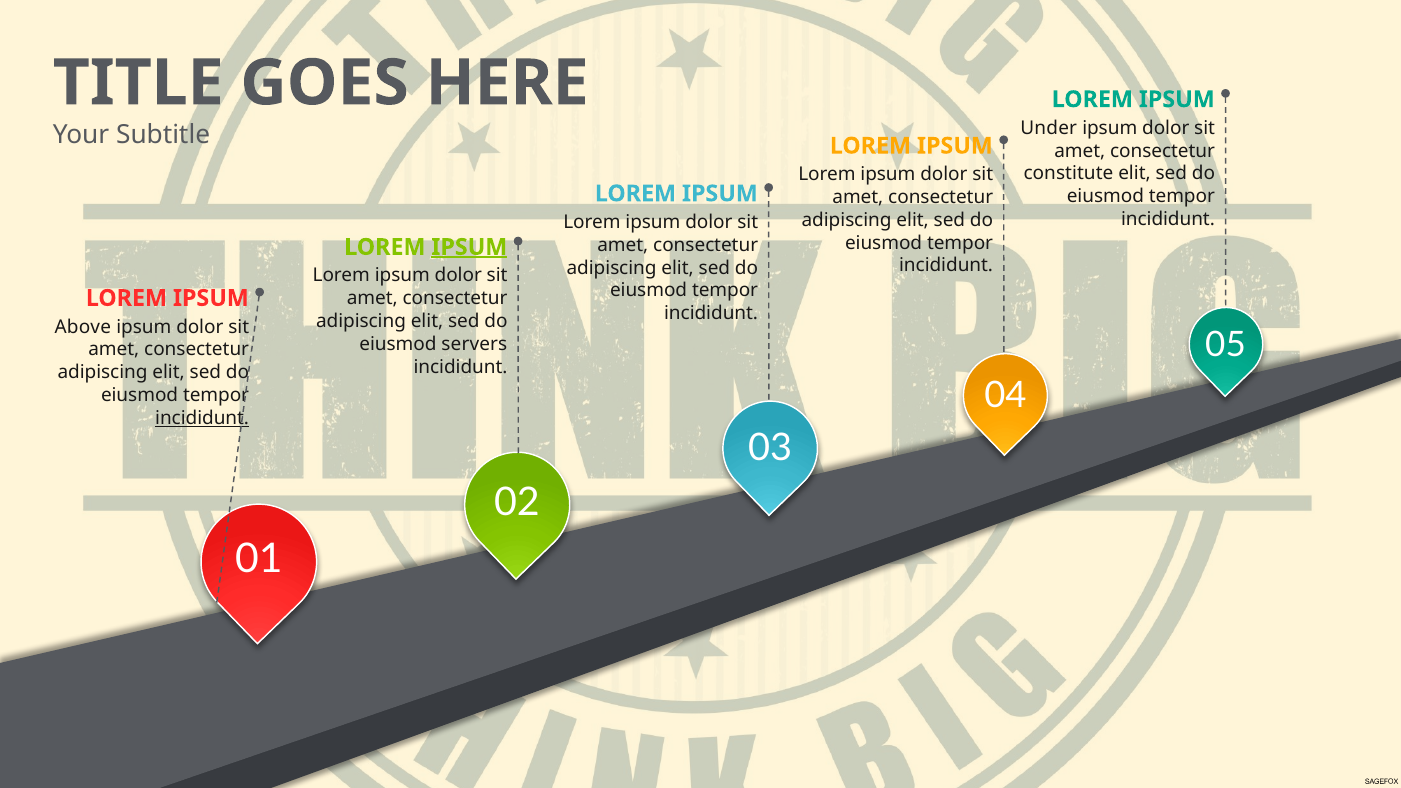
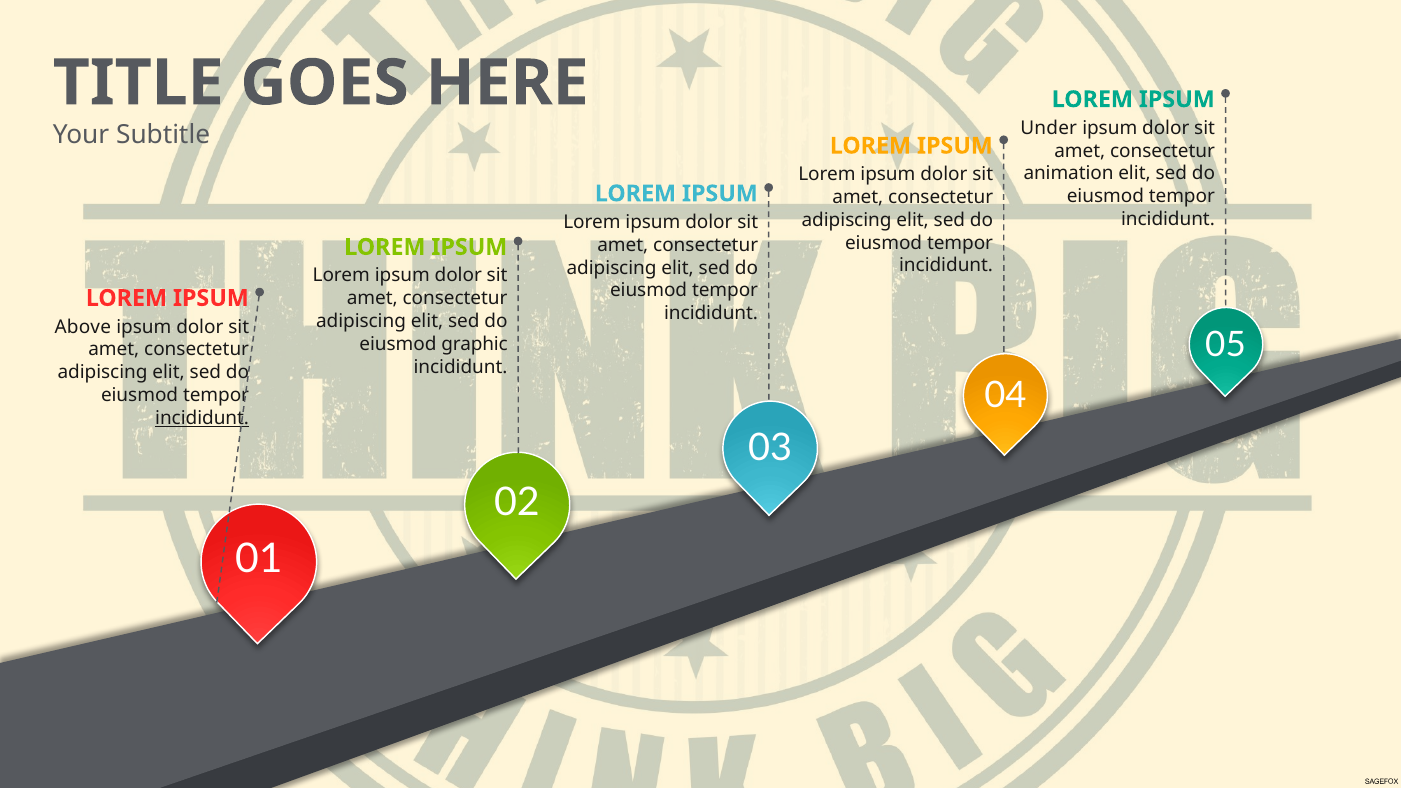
constitute: constitute -> animation (1069, 174)
IPSUM underline: present -> none (469, 247)
servers: servers -> graphic (475, 344)
